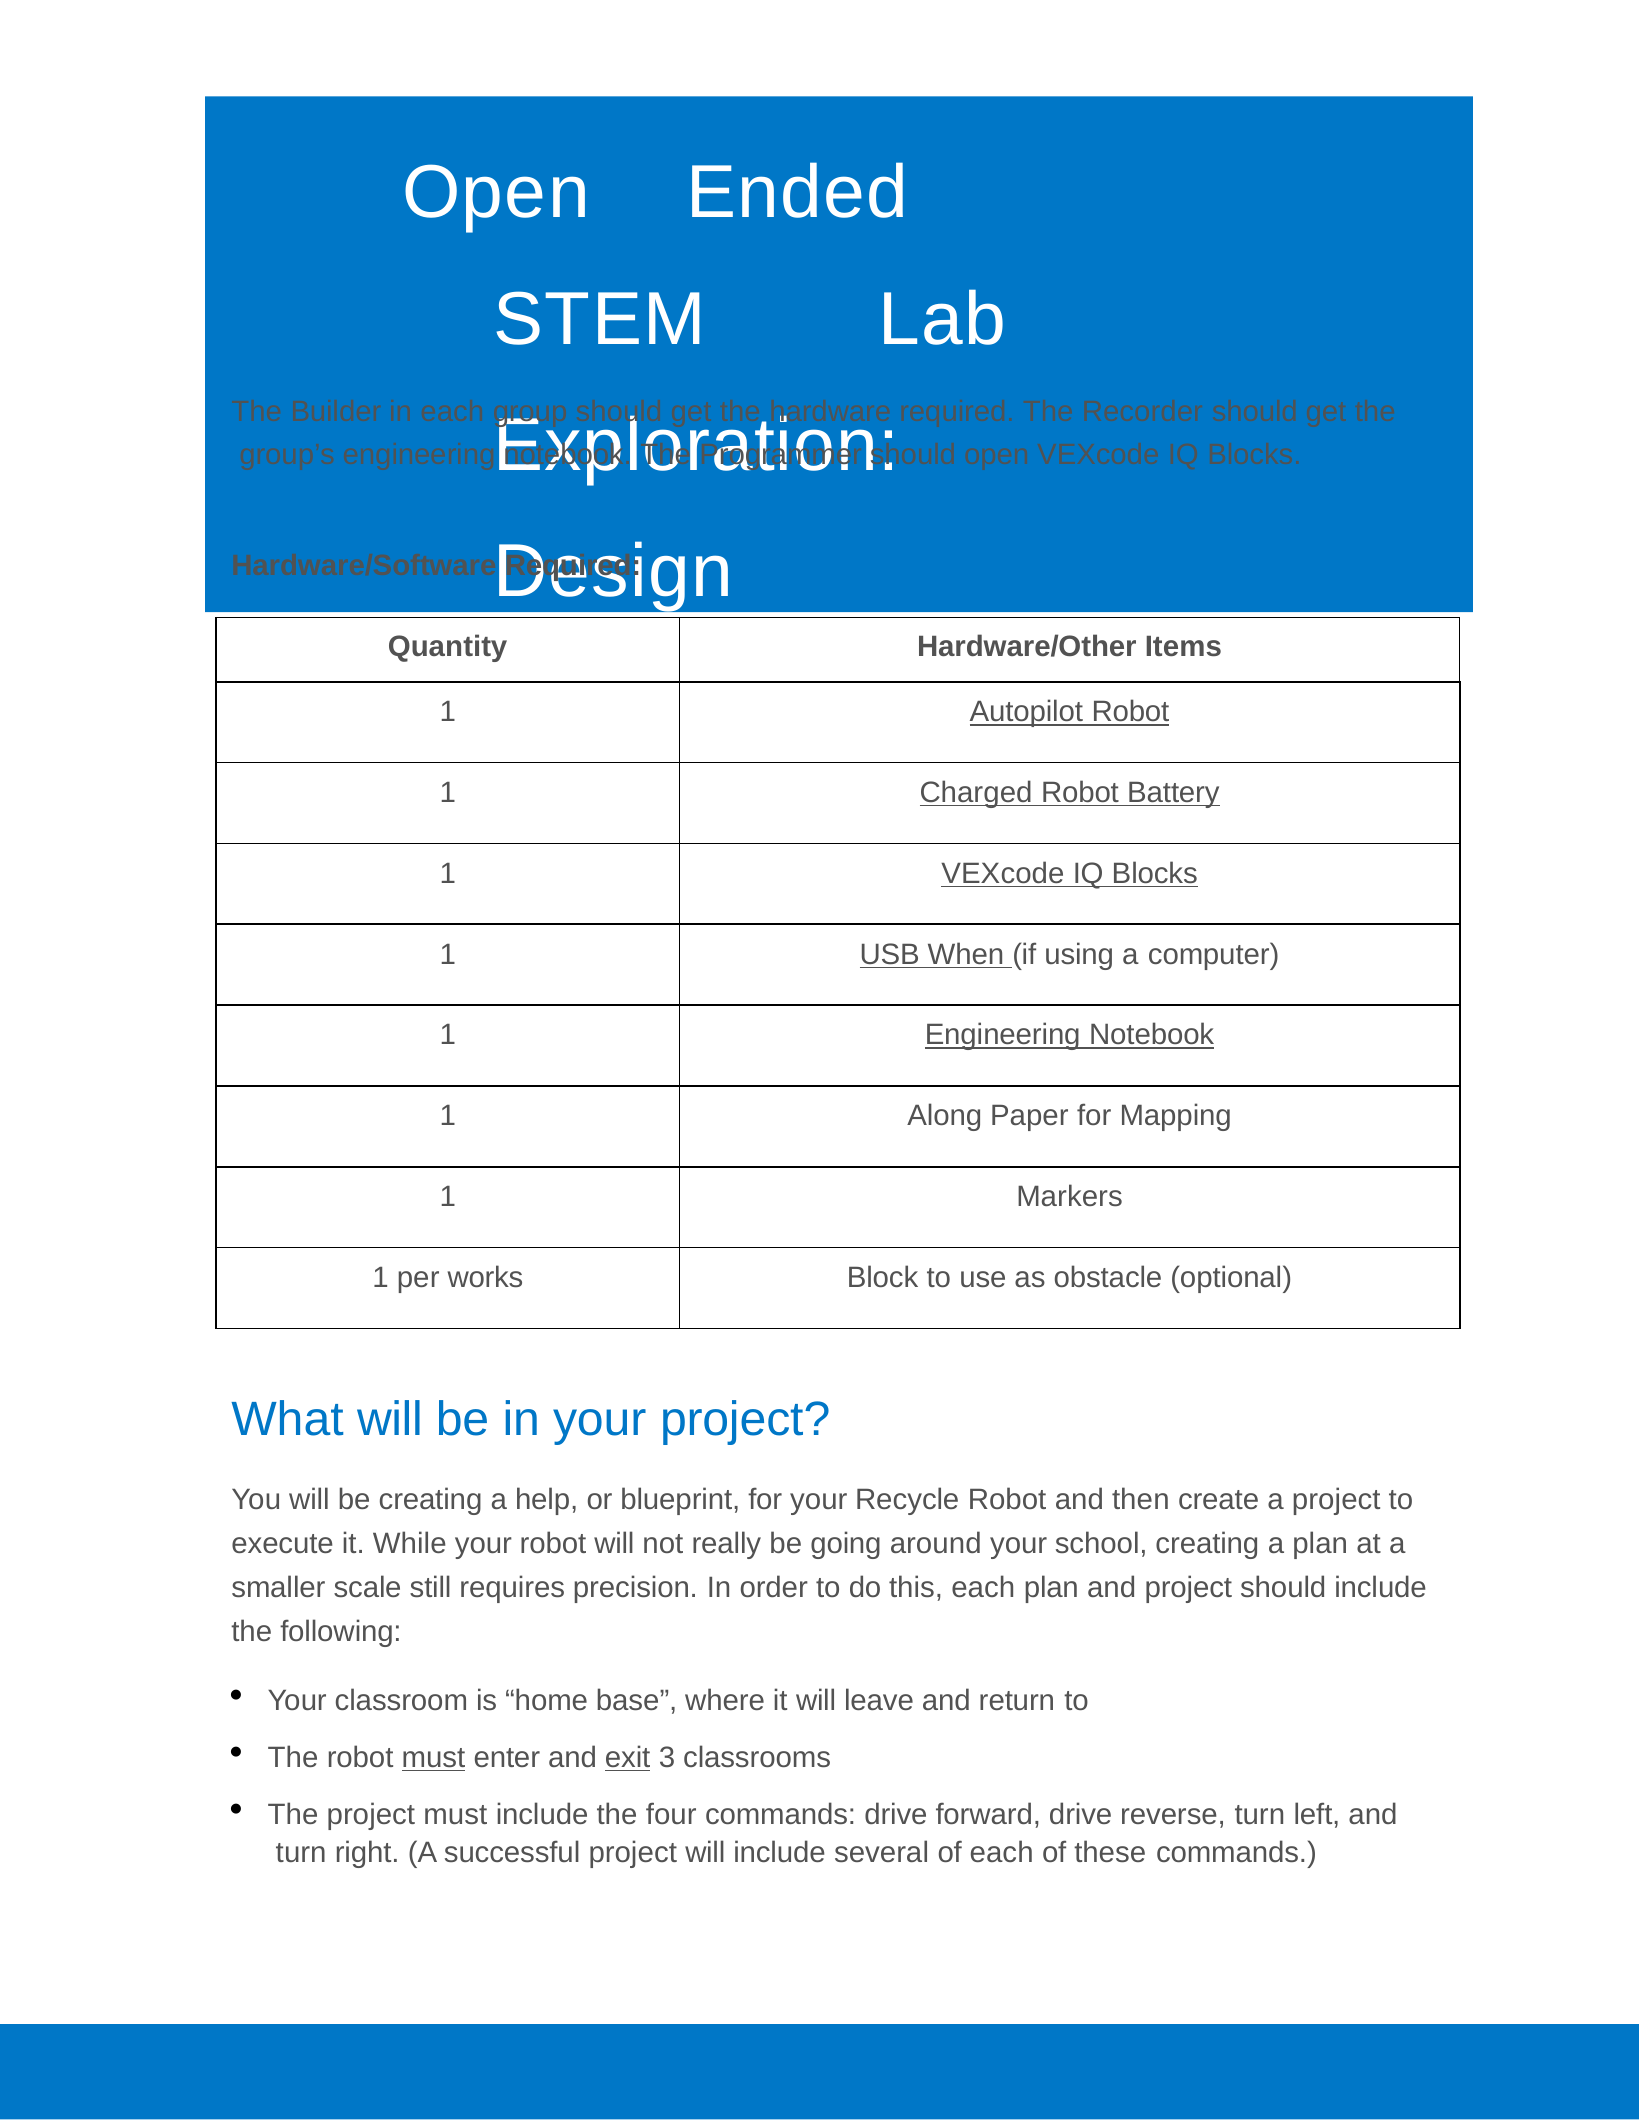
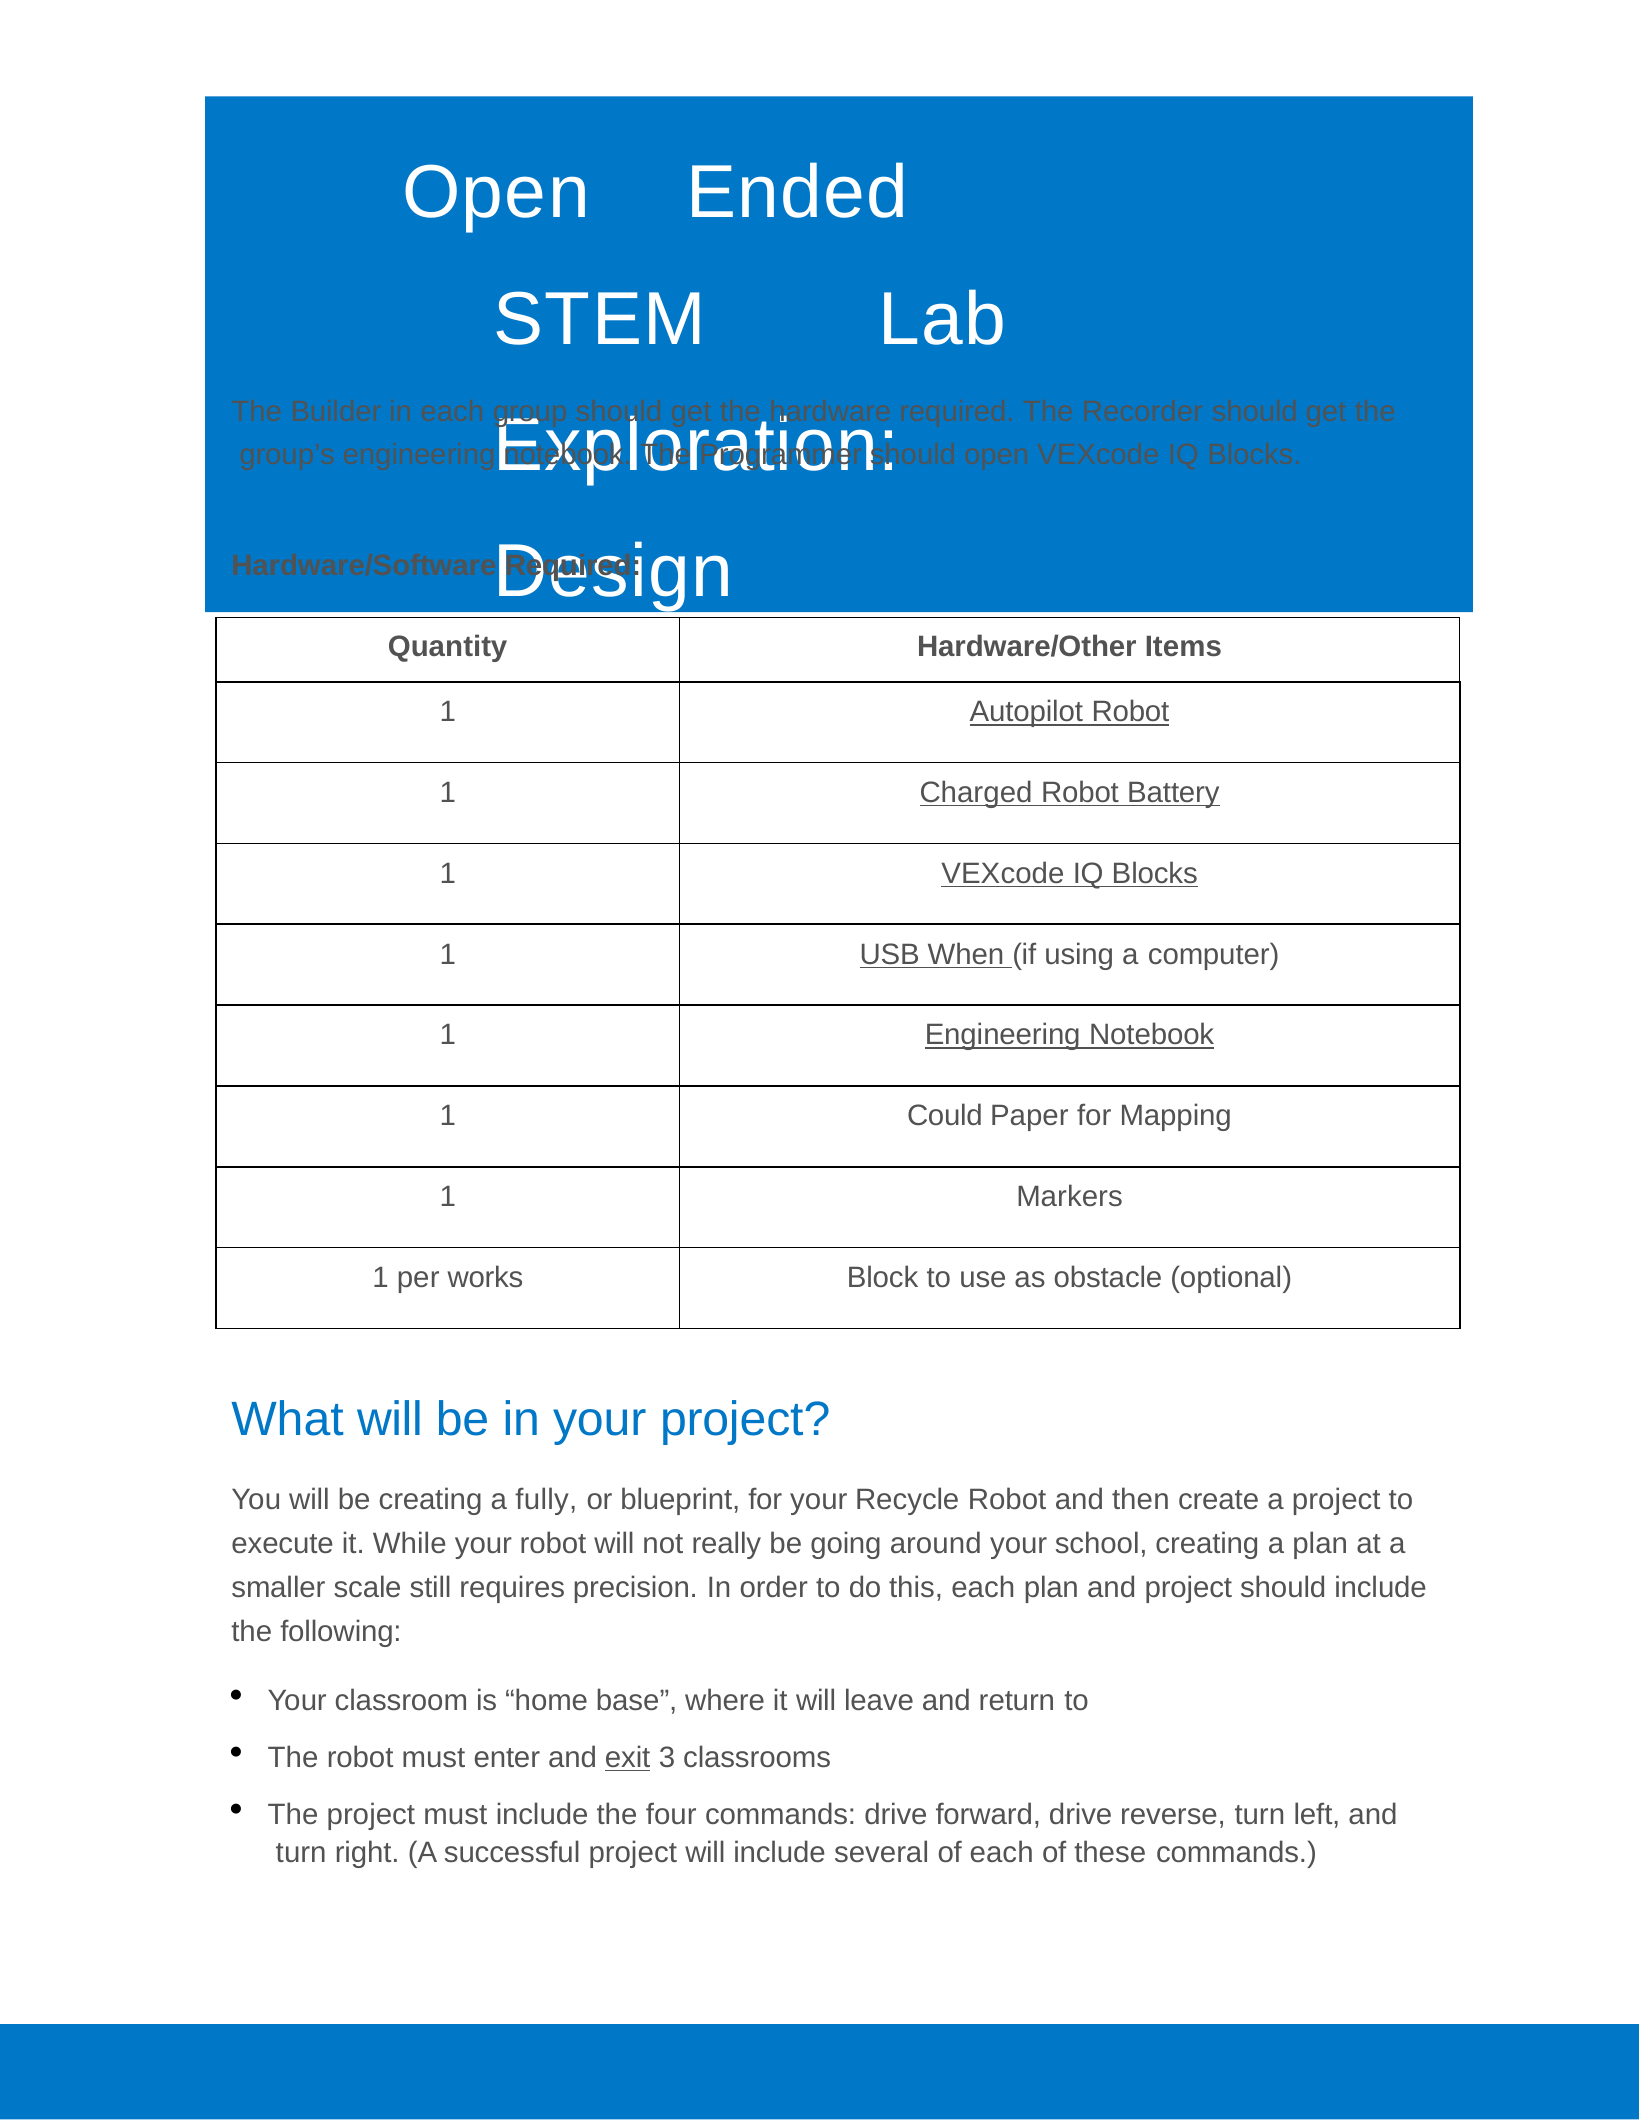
Along: Along -> Could (945, 1116)
help: help -> fully (546, 1500)
must underline: present -> none (433, 1758)
